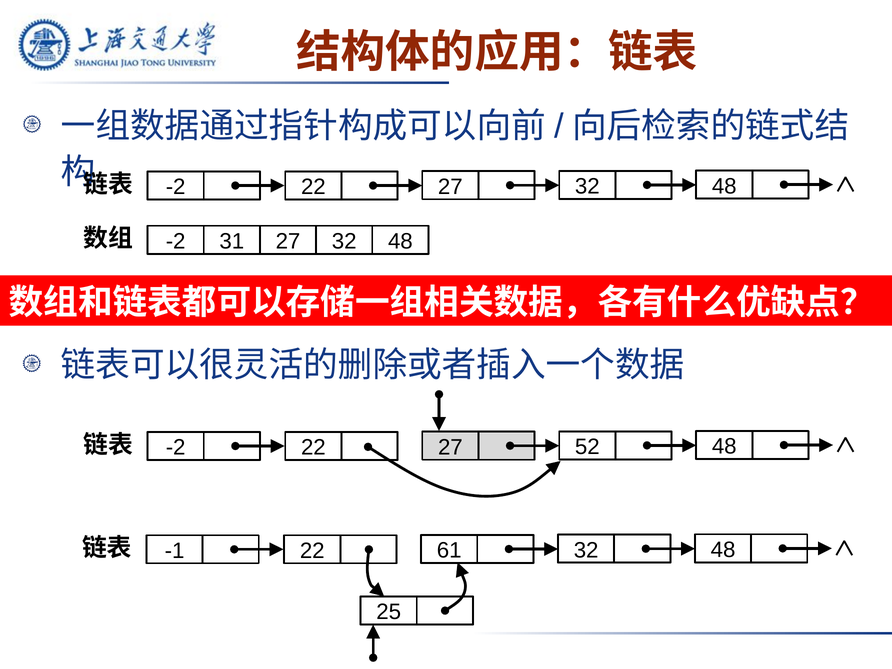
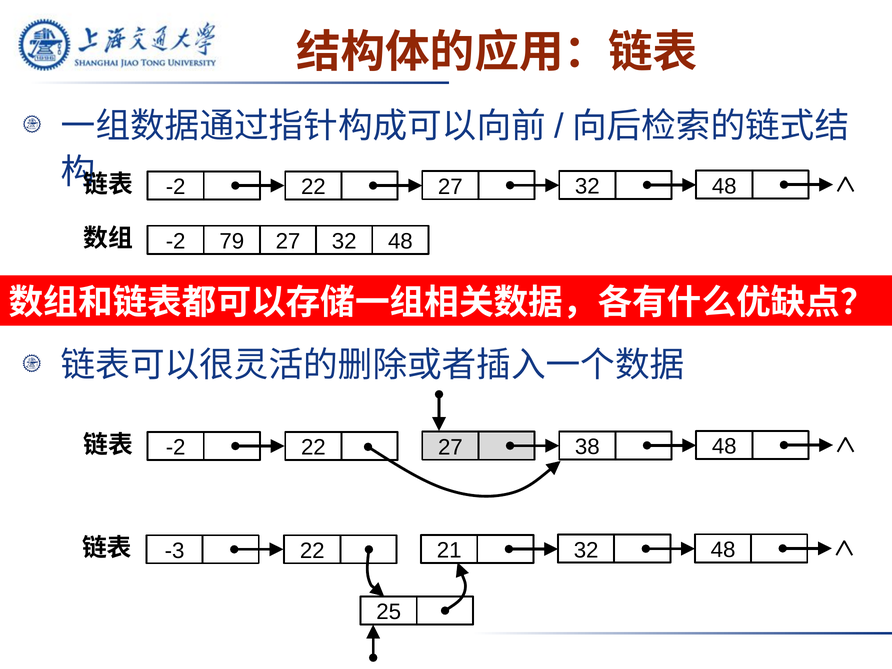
31: 31 -> 79 (232, 241)
52: 52 -> 38 (587, 447)
-1: -1 -> -3 (175, 551)
61: 61 -> 21 (449, 551)
